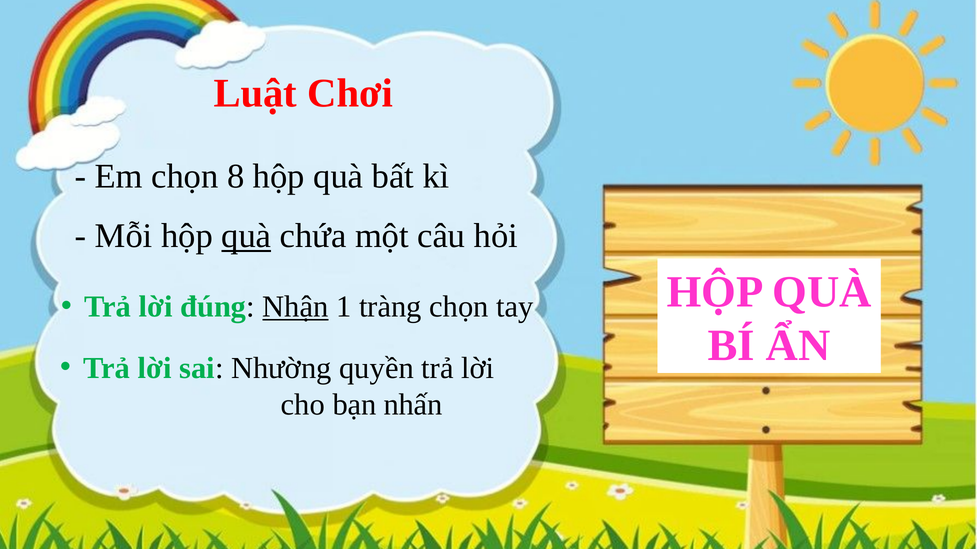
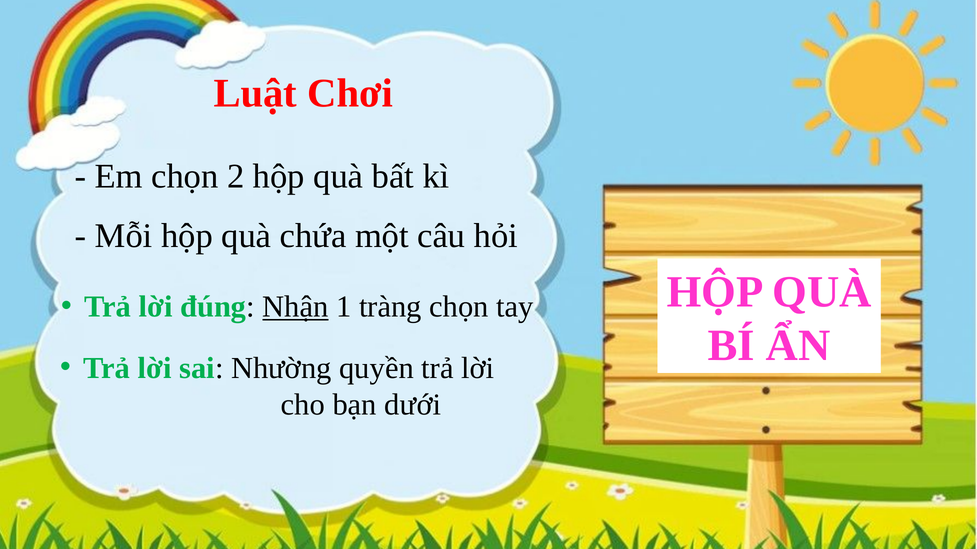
8: 8 -> 2 (236, 177)
quà underline: present -> none (246, 236)
nhấn: nhấn -> dưới (413, 405)
